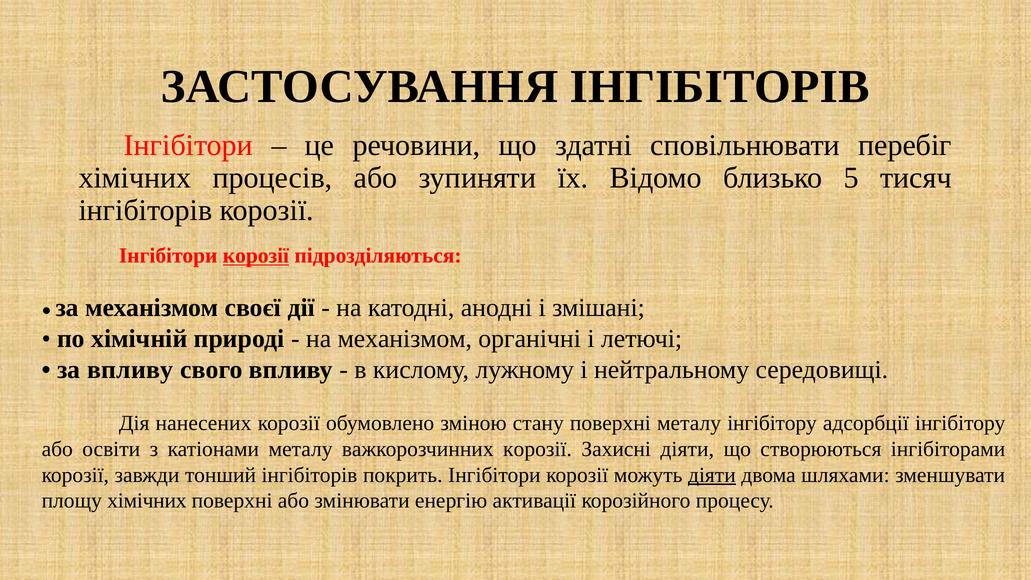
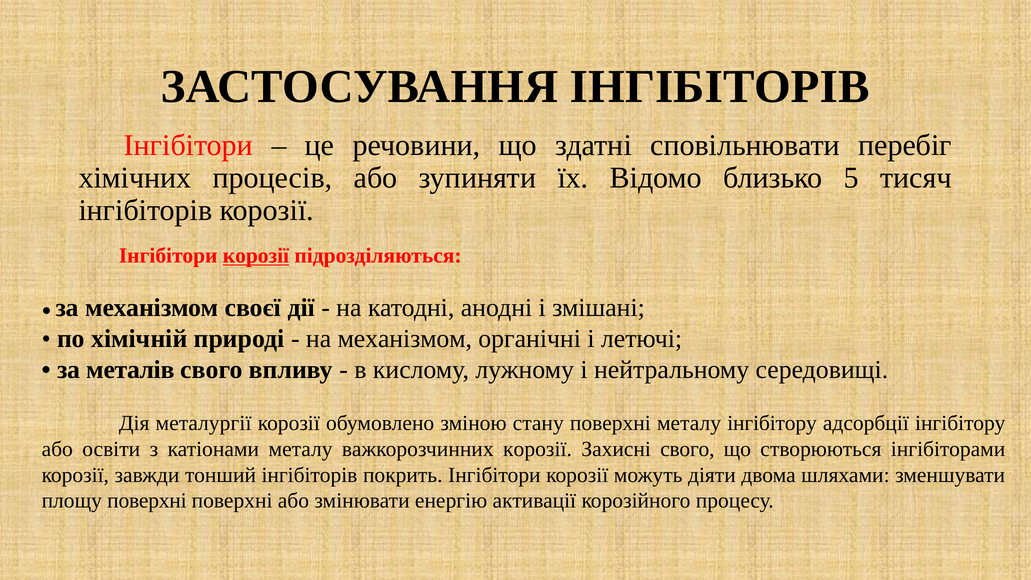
за впливу: впливу -> металів (131, 369)
нанесених: нанесених -> металургії (204, 423)
Захисні діяти: діяти -> свого (687, 449)
діяти underline: present -> none (712, 475)
площу хімічних: хімічних -> поверхні (147, 501)
